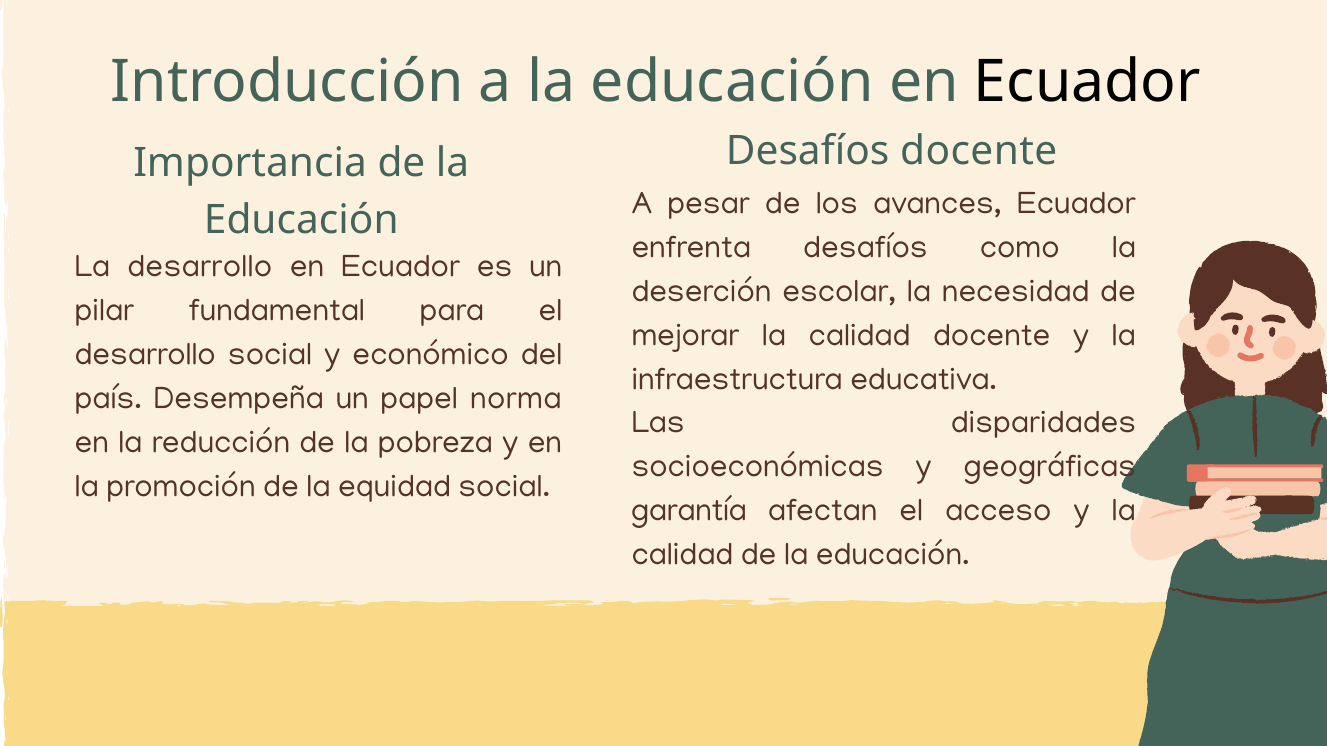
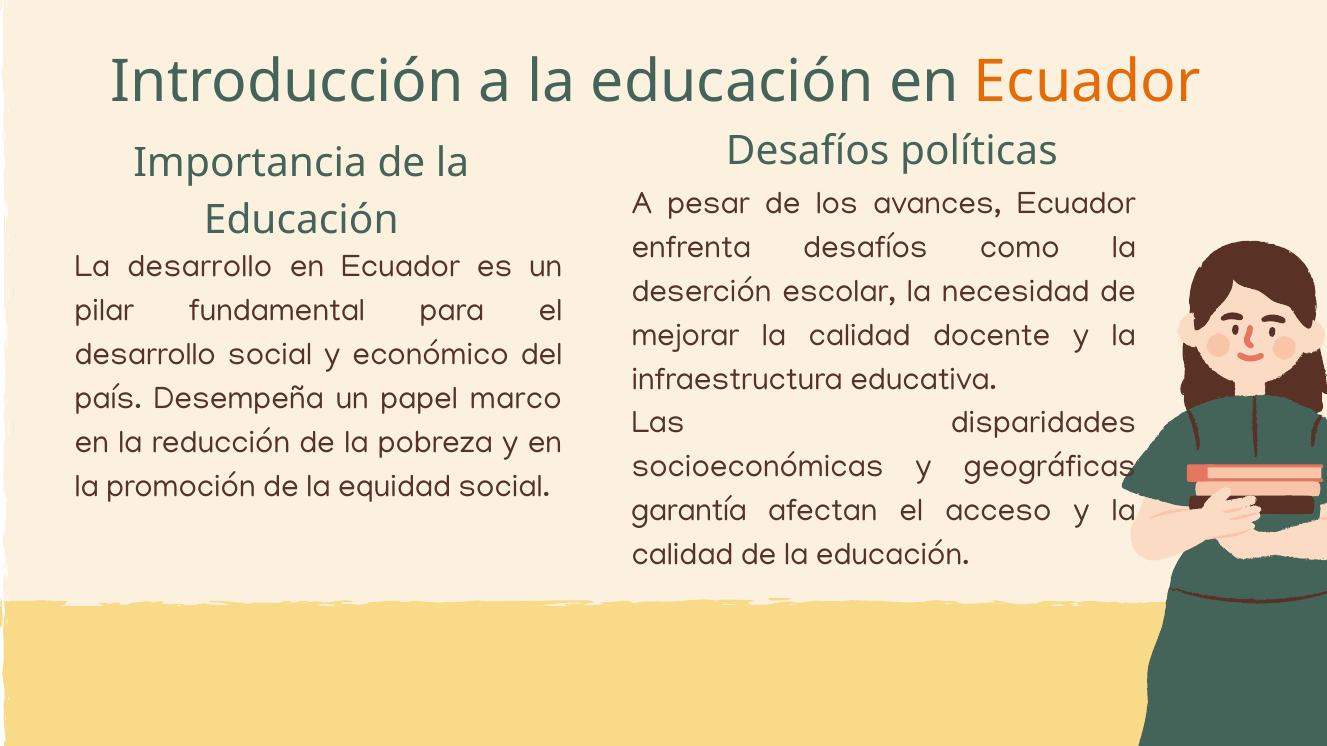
Ecuador colour: black -> orange (1087, 82)
Desafíos docente: docente -> políticas (979, 151)
norma: norma -> marco (516, 398)
